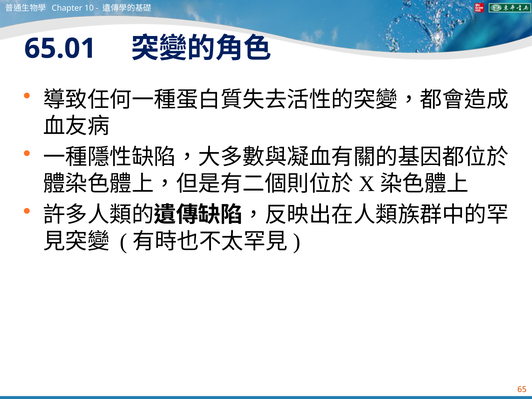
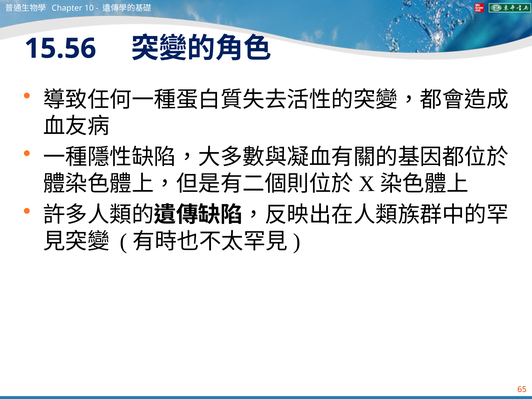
65.01: 65.01 -> 15.56 (60, 49)
